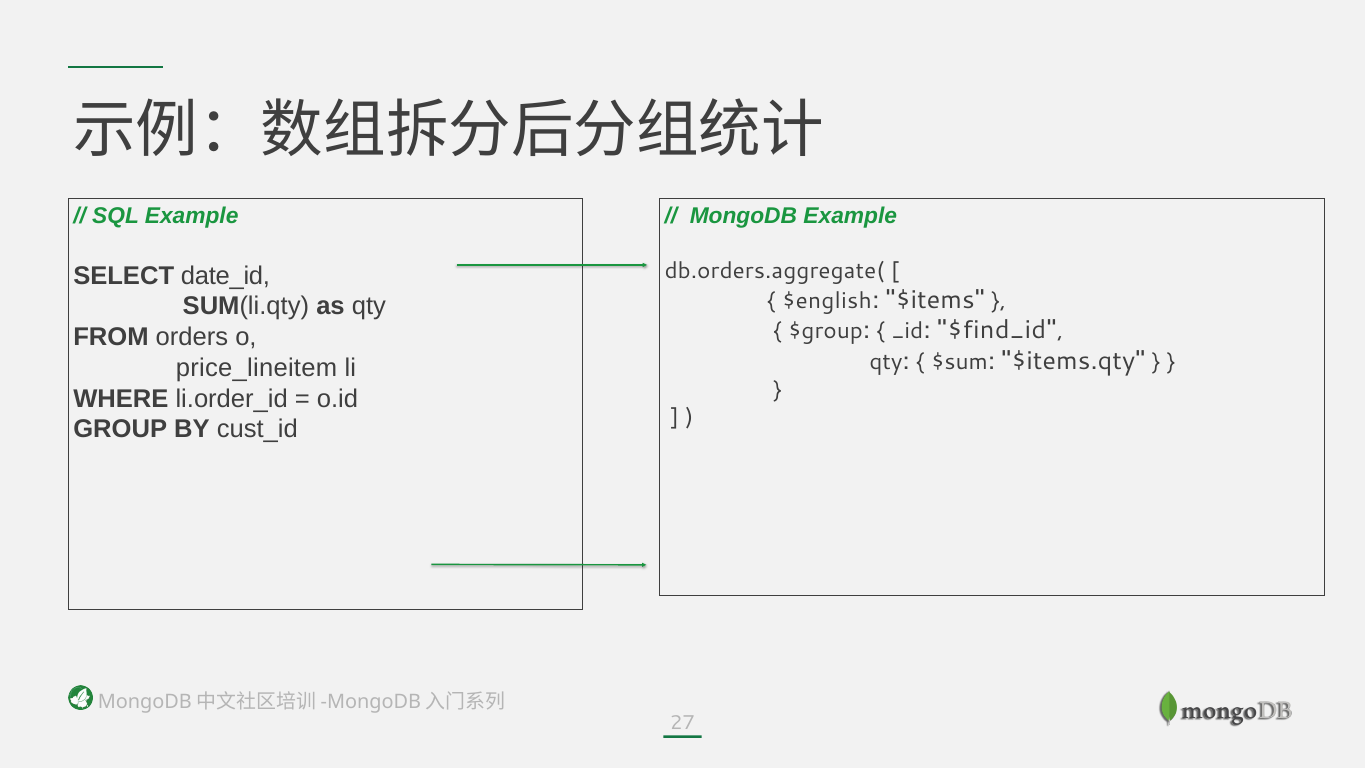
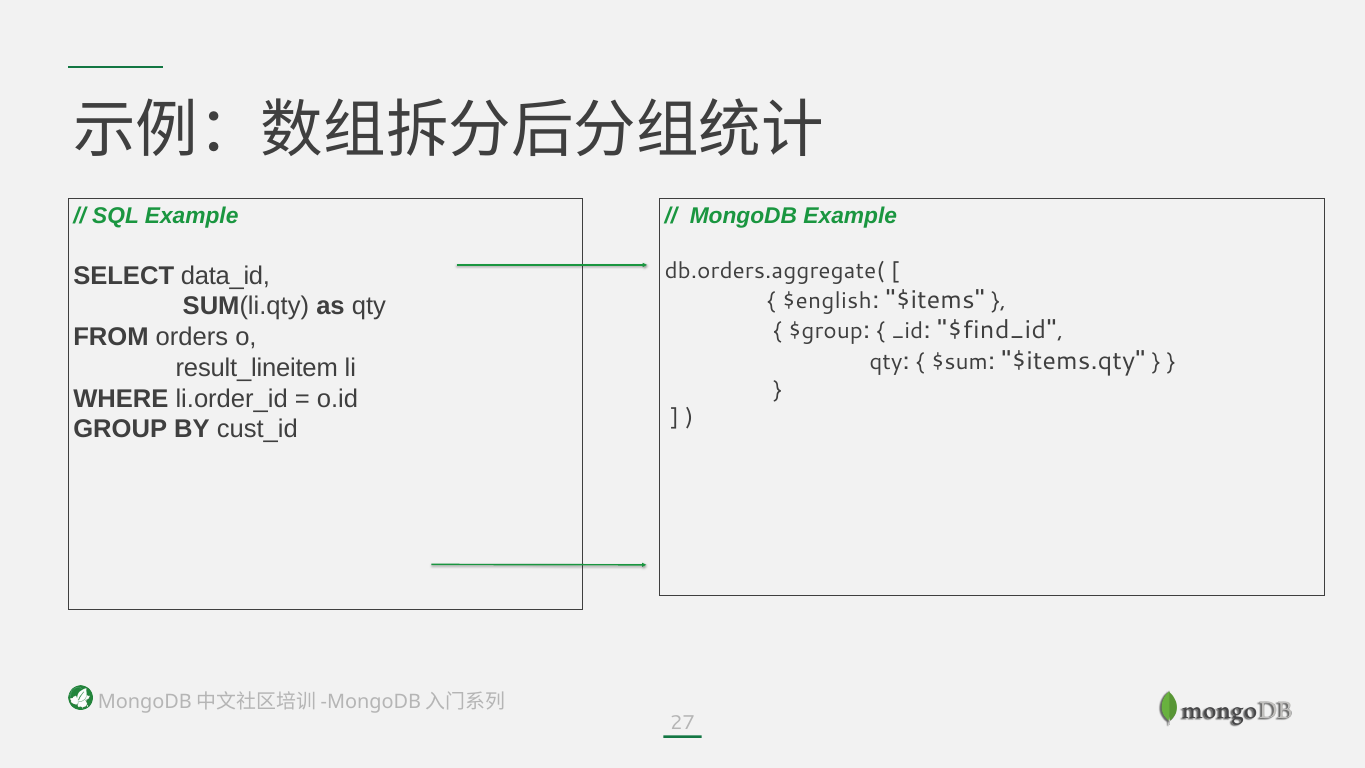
date_id: date_id -> data_id (225, 276)
price_lineitem: price_lineitem -> result_lineitem (257, 368)
